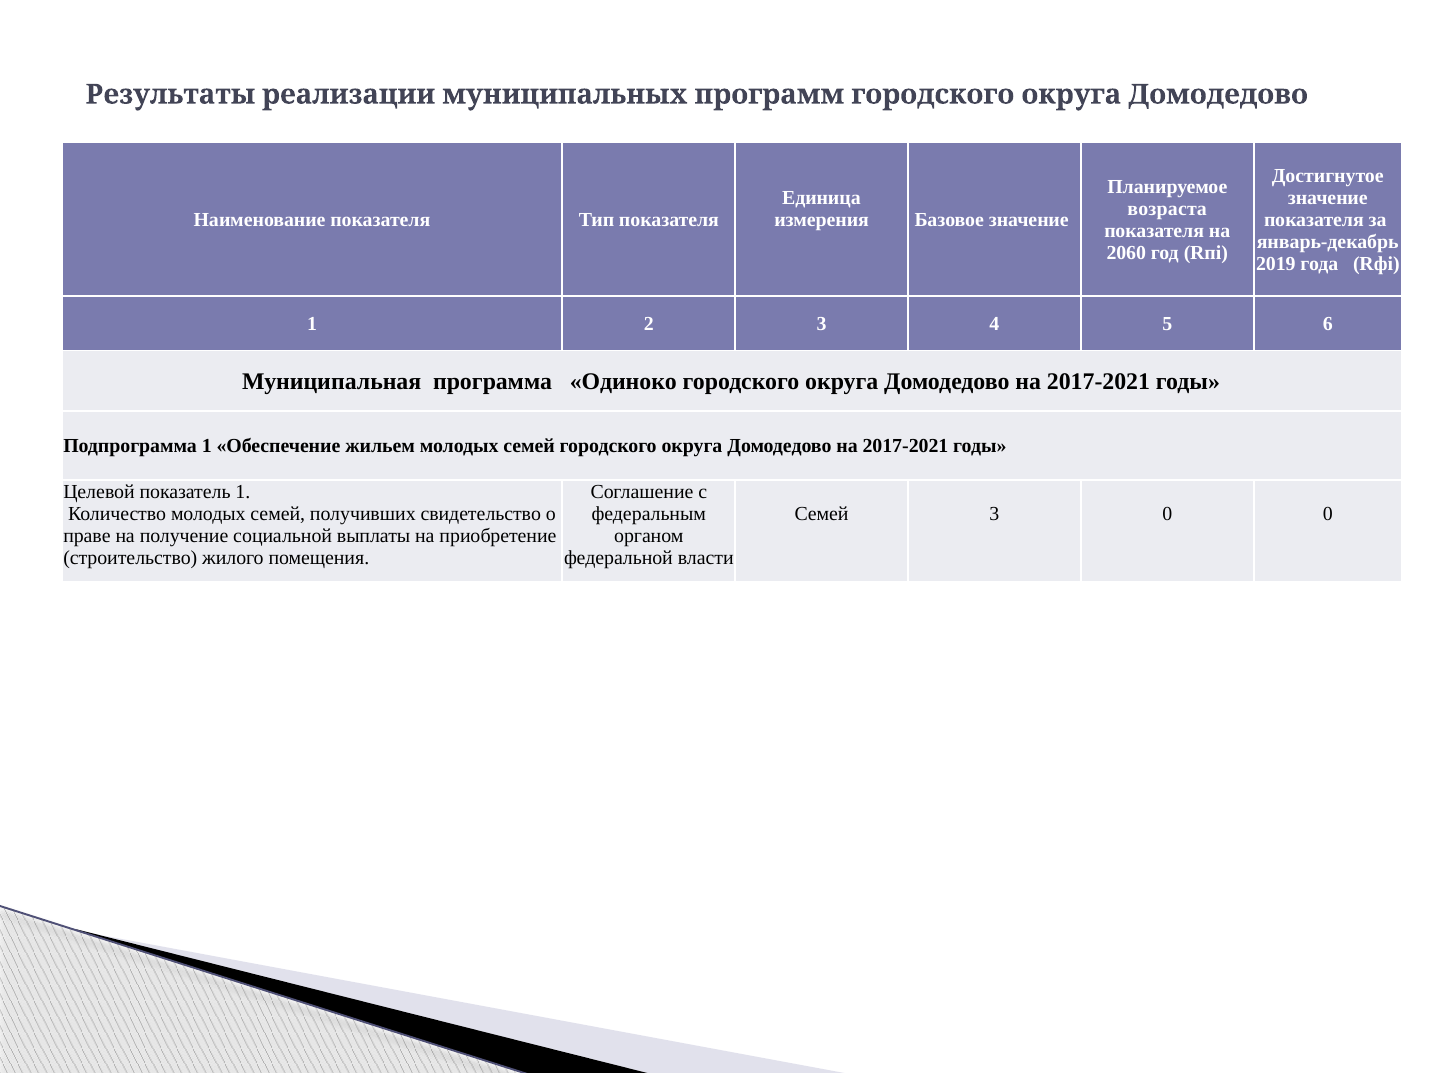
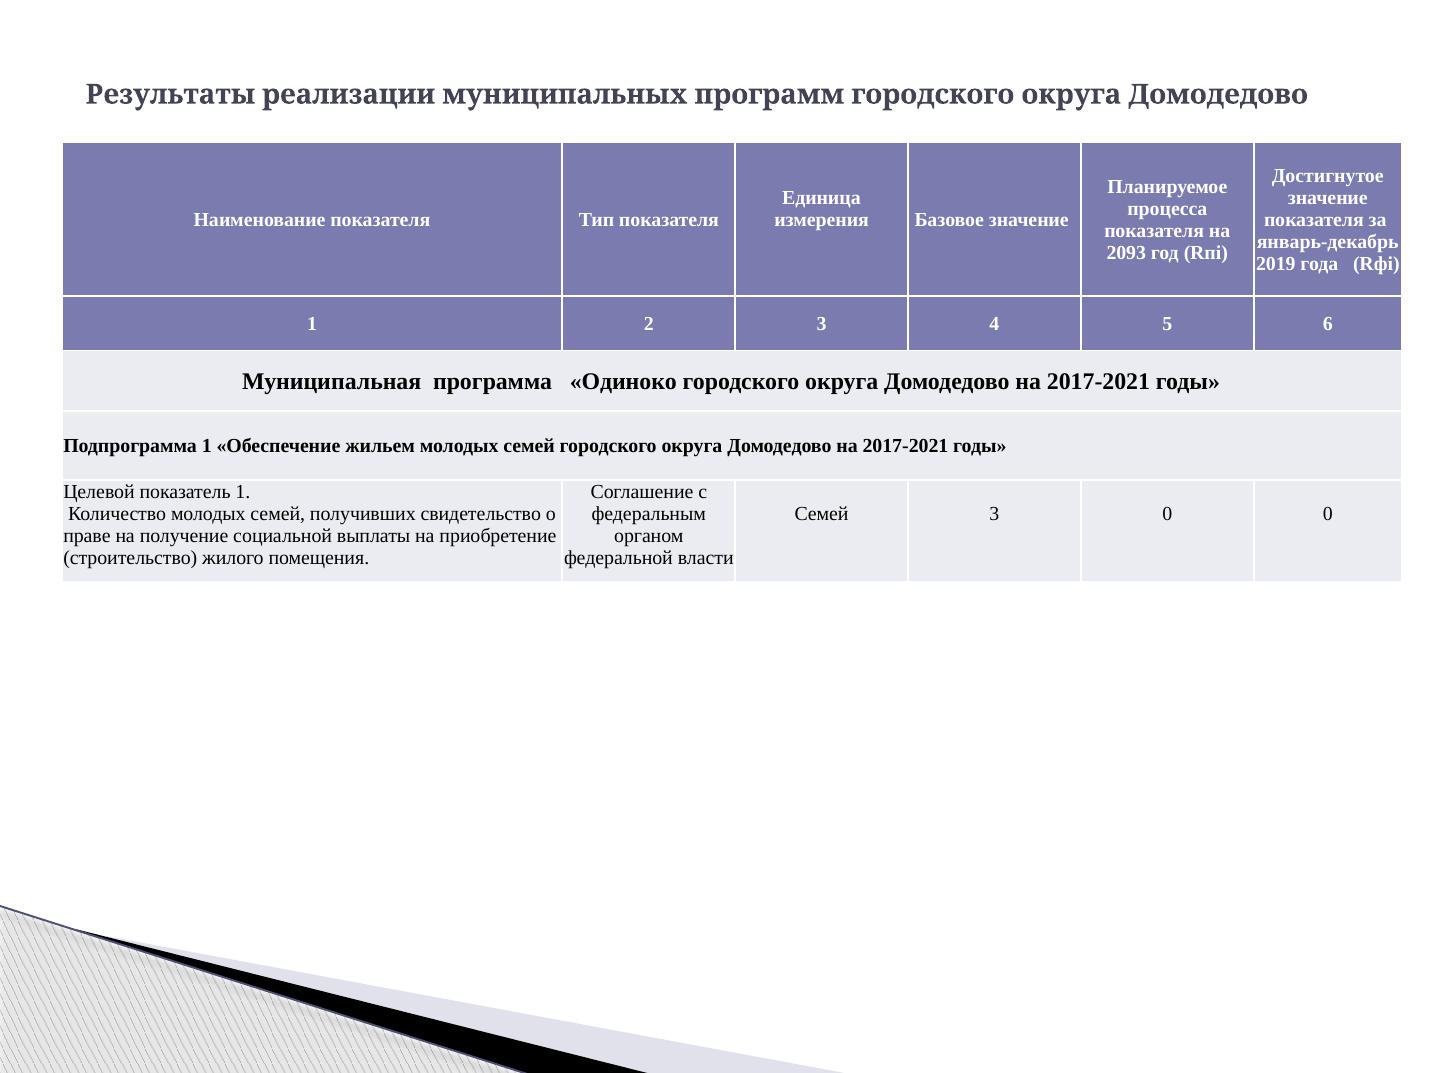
возраста: возраста -> процесса (1167, 209)
2060: 2060 -> 2093 (1126, 253)
